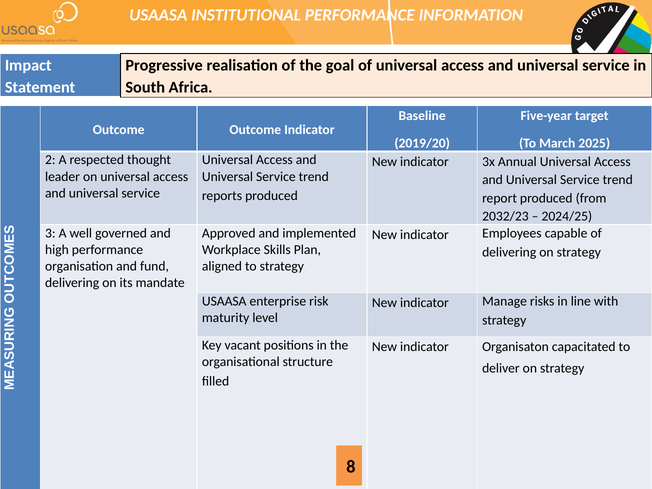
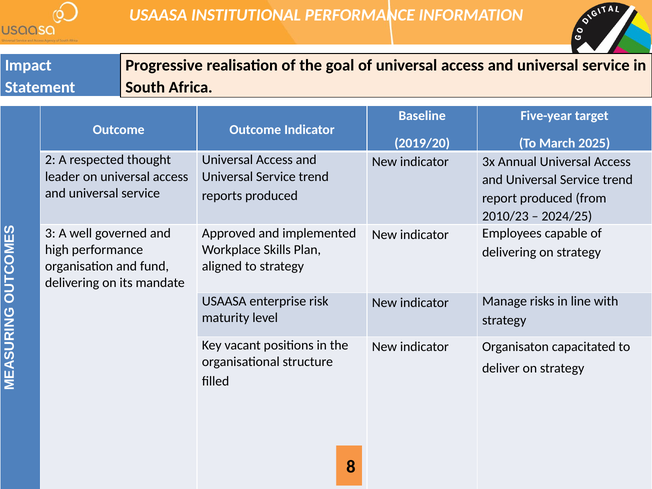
2032/23: 2032/23 -> 2010/23 (505, 216)
